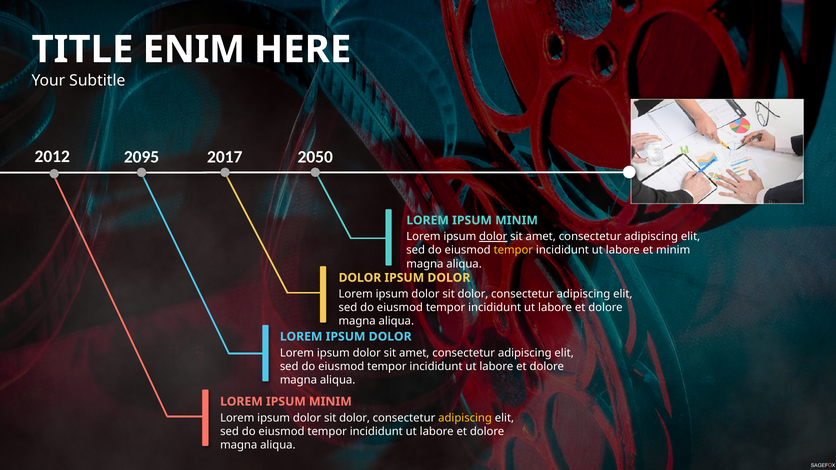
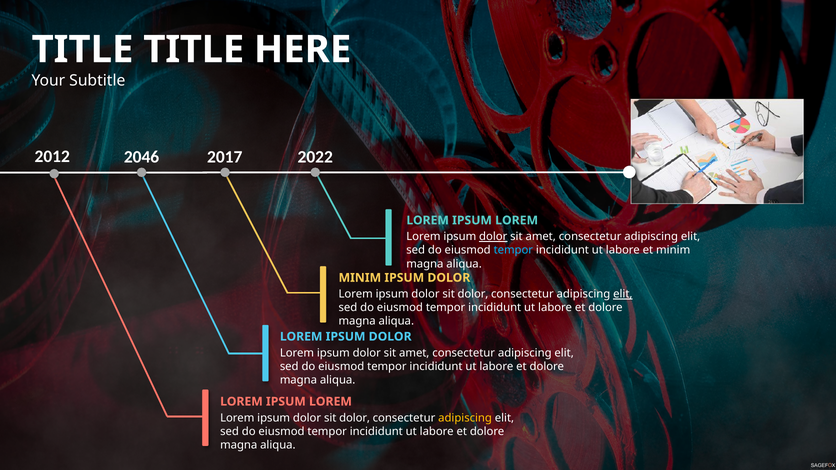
ENIM: ENIM -> TITLE (194, 50)
2095: 2095 -> 2046 (142, 157)
2050: 2050 -> 2022 (315, 157)
MINIM: MINIM -> LOREM (517, 220)
tempor colour: yellow -> light blue (513, 250)
DOLOR: DOLOR -> MINIM (360, 278)
elit underline: none -> present (623, 294)
MINIM: MINIM -> LOREM (330, 402)
